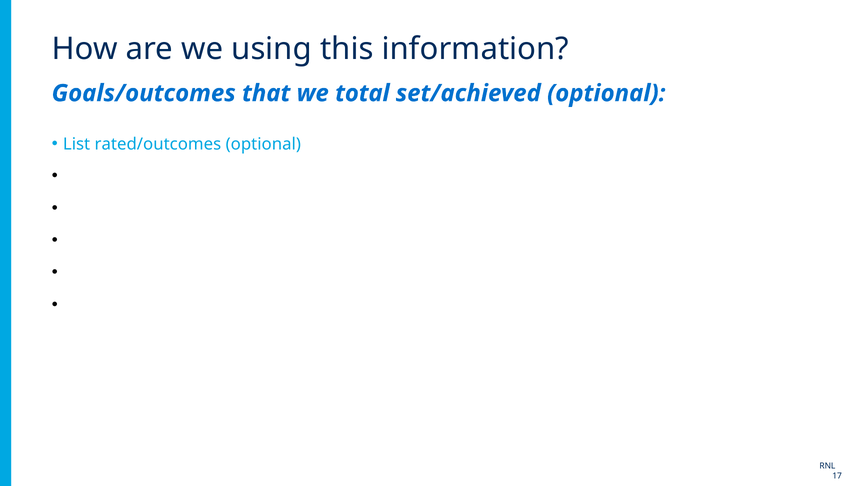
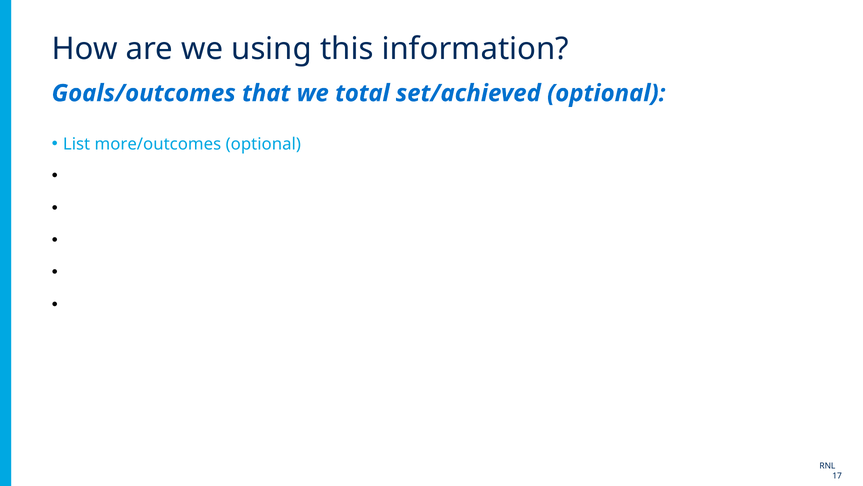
rated/outcomes: rated/outcomes -> more/outcomes (158, 144)
